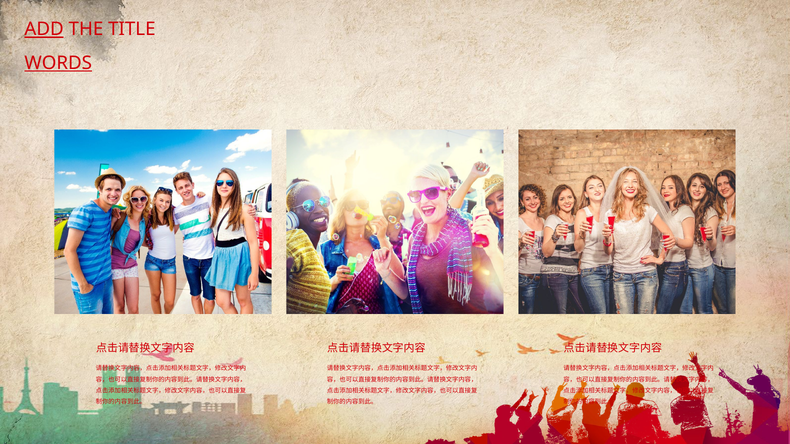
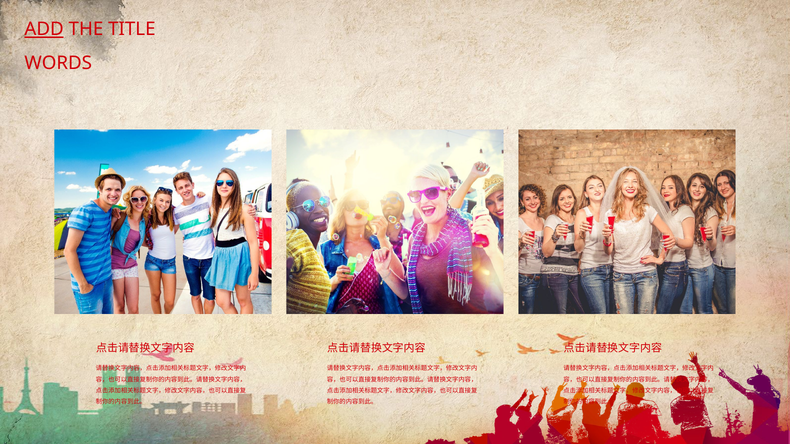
WORDS underline: present -> none (58, 63)
